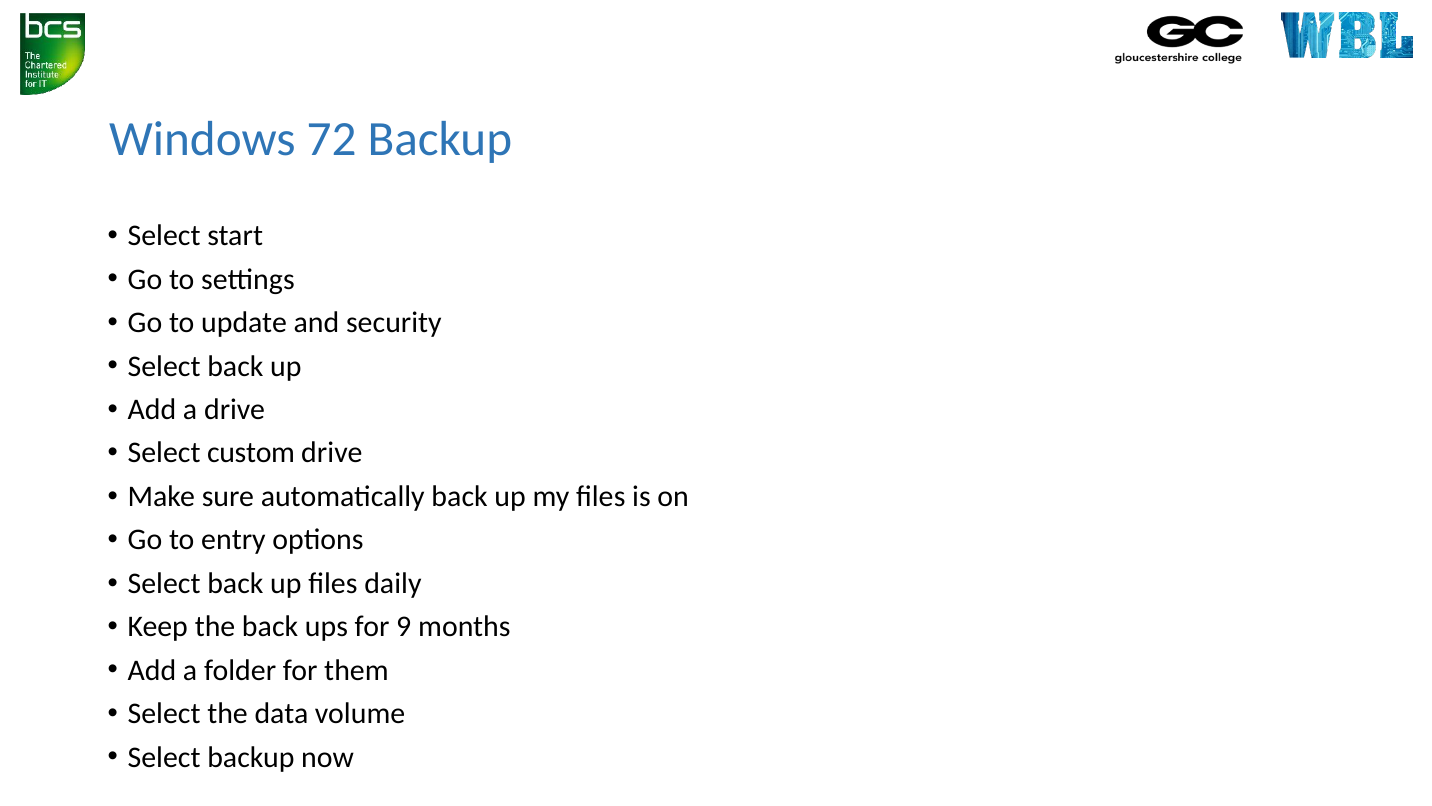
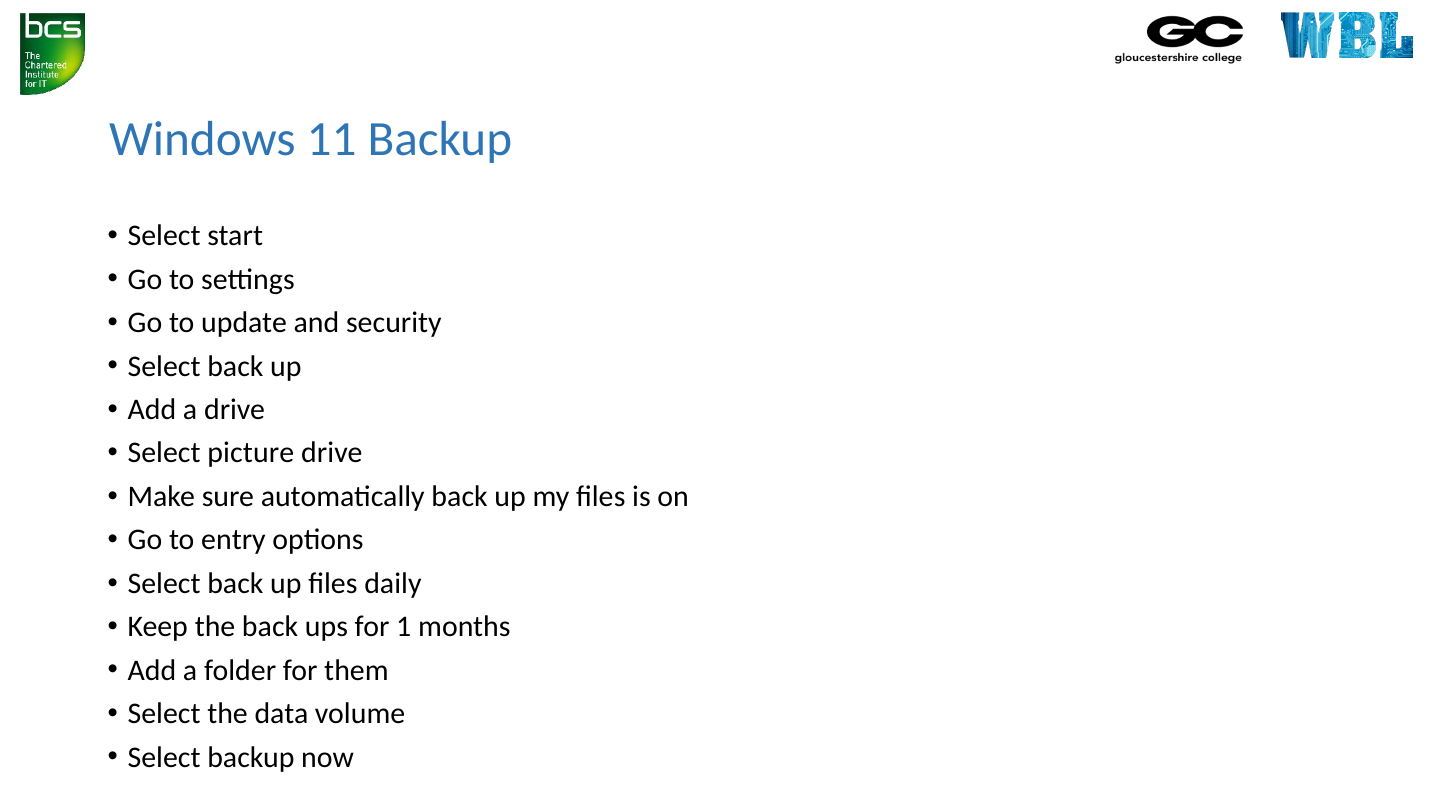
72: 72 -> 11 (332, 140)
custom: custom -> picture (251, 453)
9: 9 -> 1 (404, 627)
